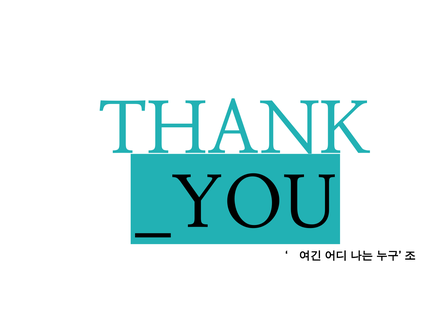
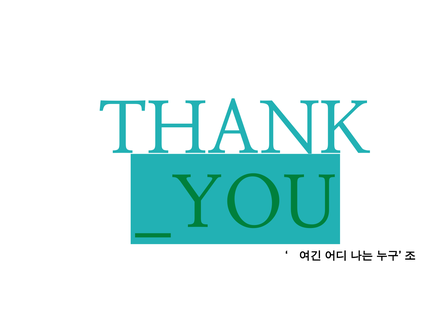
_YOU colour: black -> green (235, 204)
